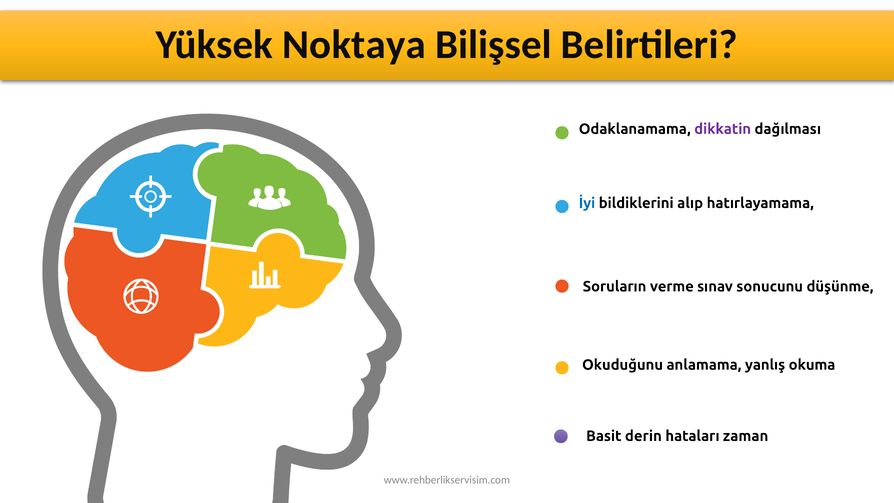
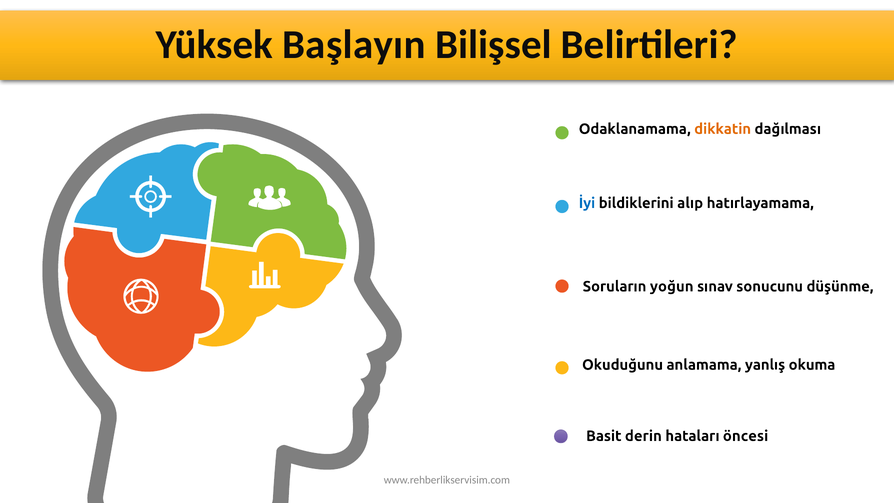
Noktaya: Noktaya -> Başlayın (354, 45)
dikkatin colour: purple -> orange (723, 129)
verme: verme -> yoğun (672, 286)
zaman: zaman -> öncesi (746, 436)
